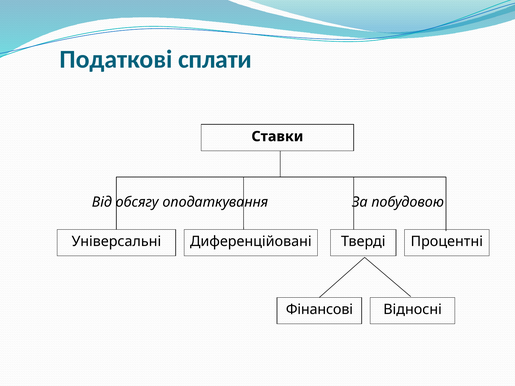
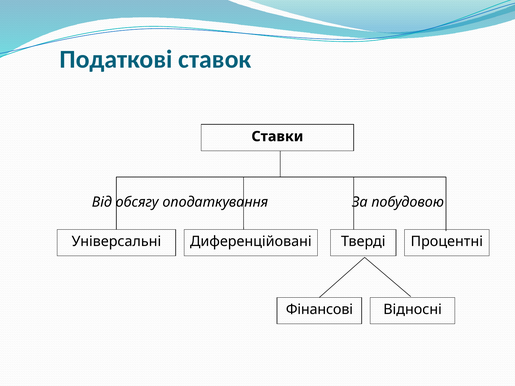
сплати: сплати -> ставок (215, 59)
